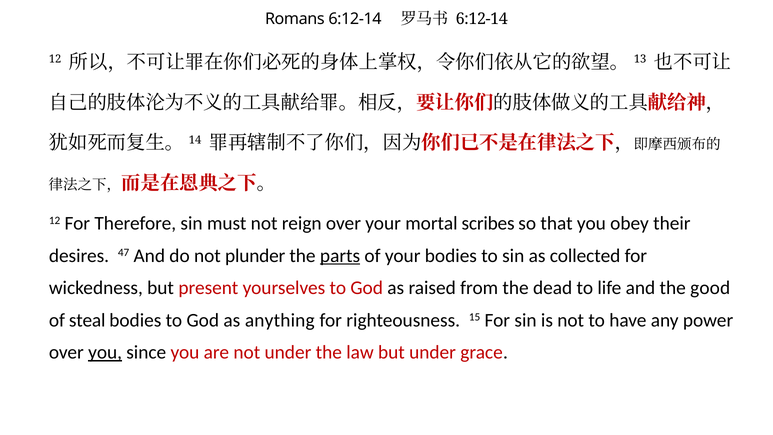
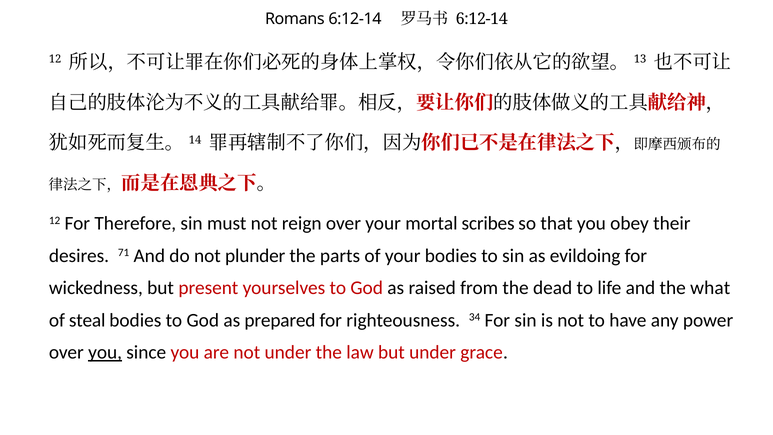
47: 47 -> 71 (124, 253)
parts underline: present -> none (340, 256)
collected: collected -> evildoing (585, 256)
good: good -> what (710, 288)
anything: anything -> prepared (280, 320)
15: 15 -> 34 (475, 317)
